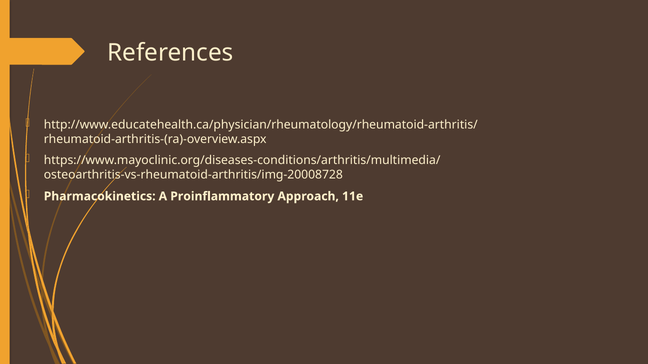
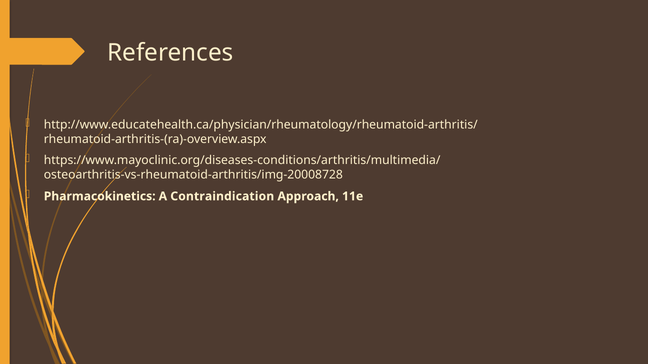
Proinflammatory: Proinflammatory -> Contraindication (222, 197)
